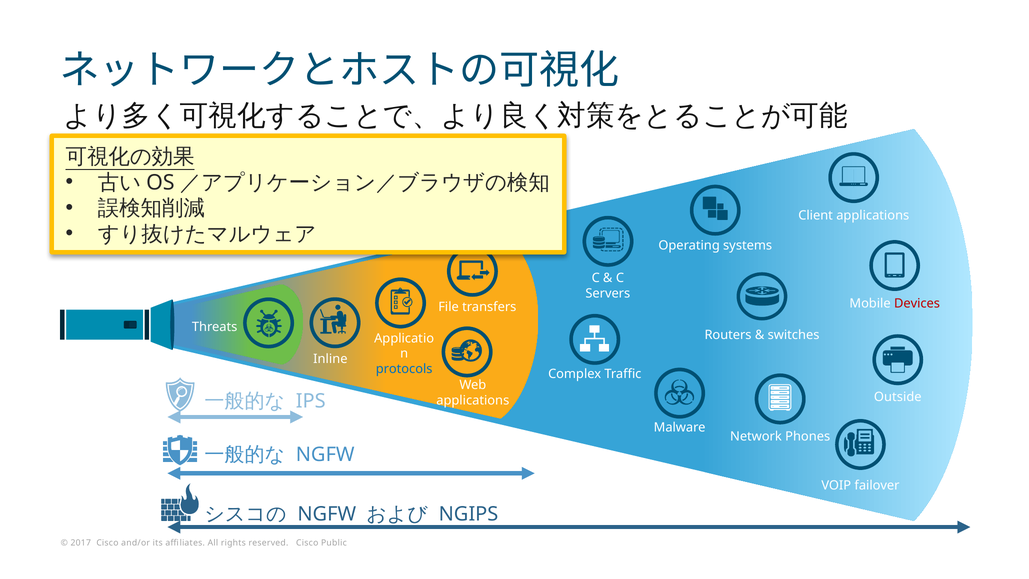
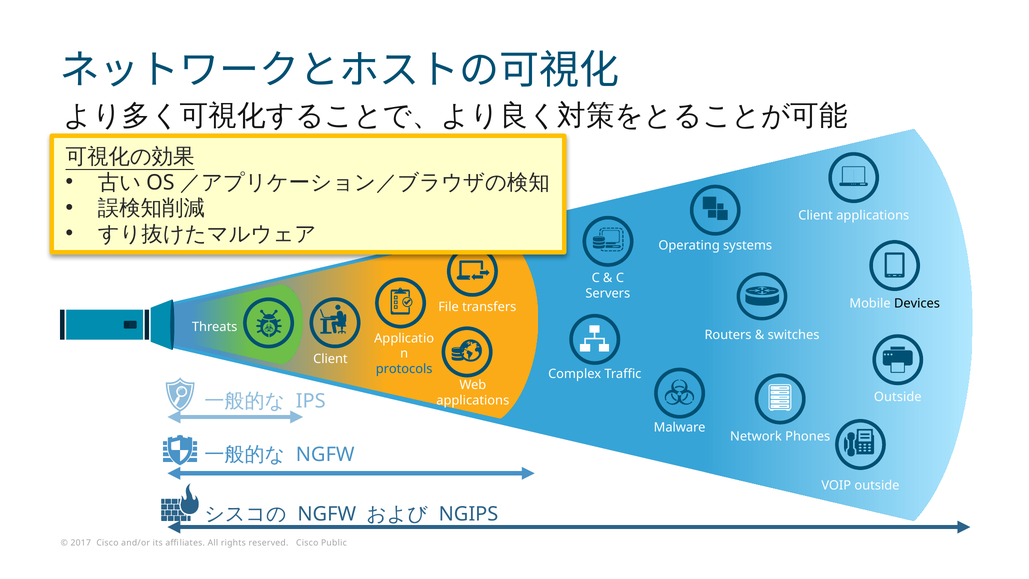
Devices colour: red -> black (917, 303)
Inline: Inline -> Client (330, 359)
VOIP failover: failover -> outside (877, 485)
